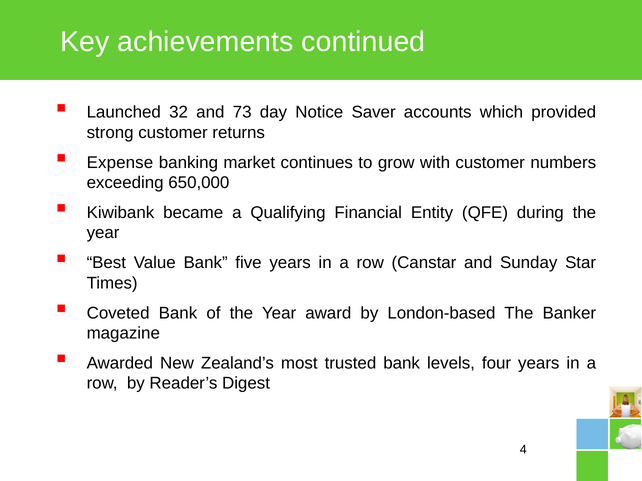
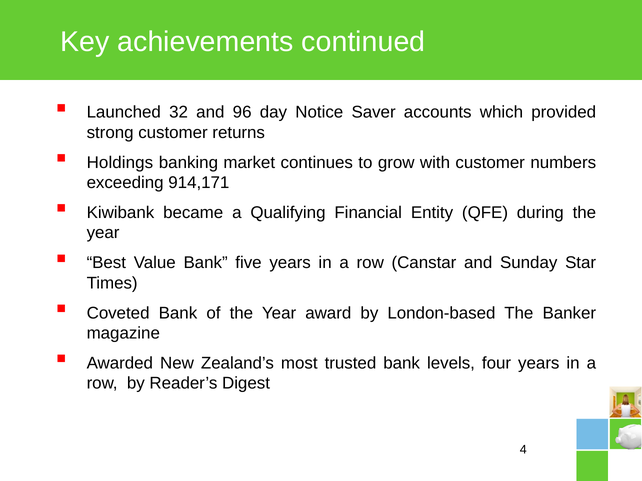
73: 73 -> 96 (242, 112)
Expense: Expense -> Holdings (120, 163)
650,000: 650,000 -> 914,171 (199, 183)
